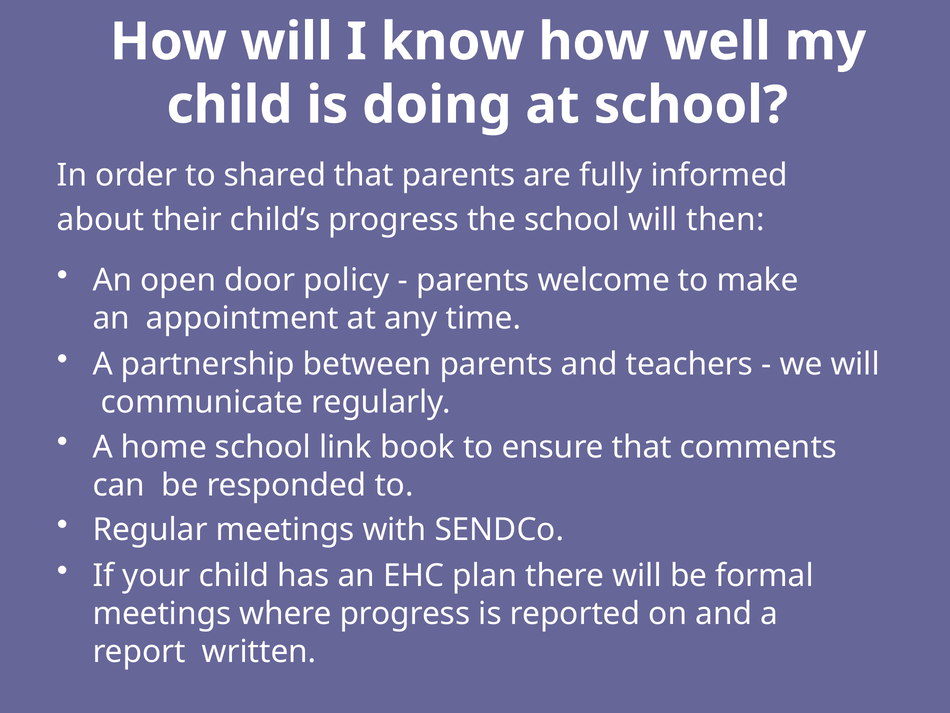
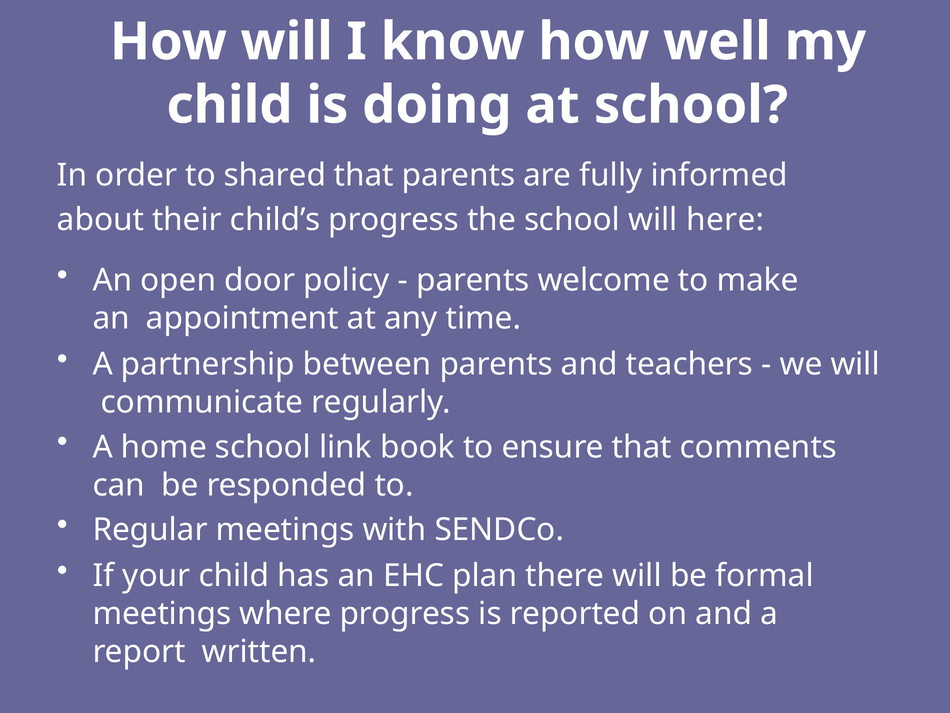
then: then -> here (725, 220)
